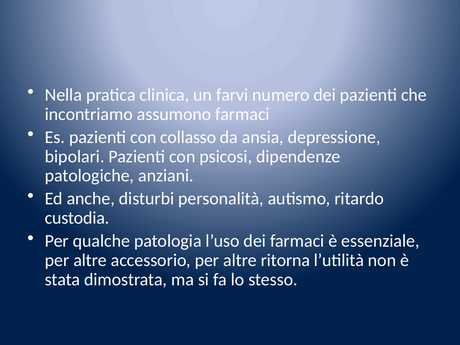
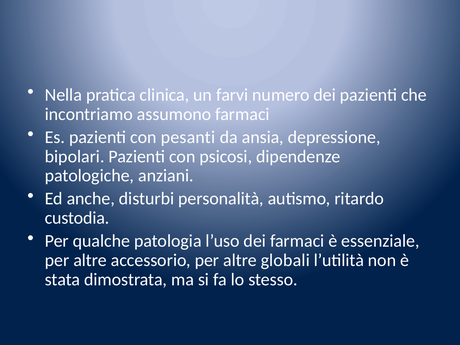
collasso: collasso -> pesanti (188, 137)
ritorna: ritorna -> globali (285, 260)
